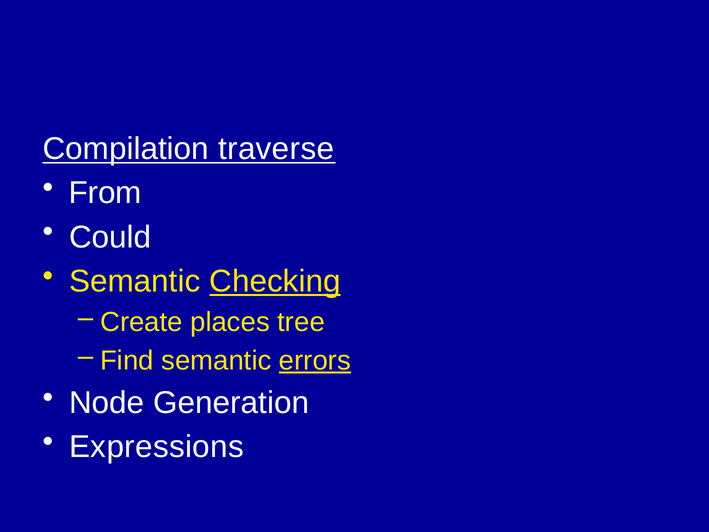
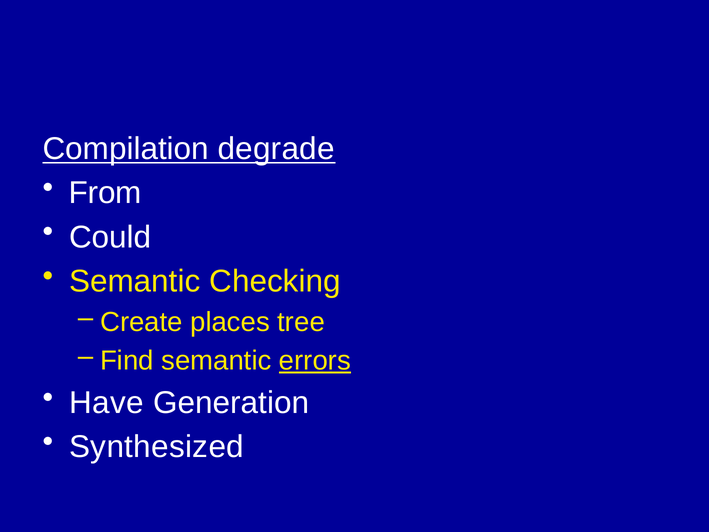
traverse: traverse -> degrade (276, 149)
Checking underline: present -> none (275, 281)
Node: Node -> Have (107, 403)
Expressions: Expressions -> Synthesized (157, 447)
